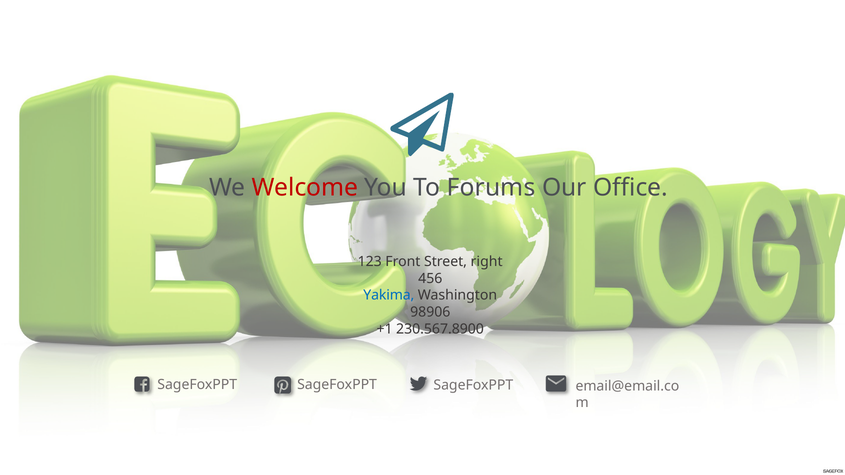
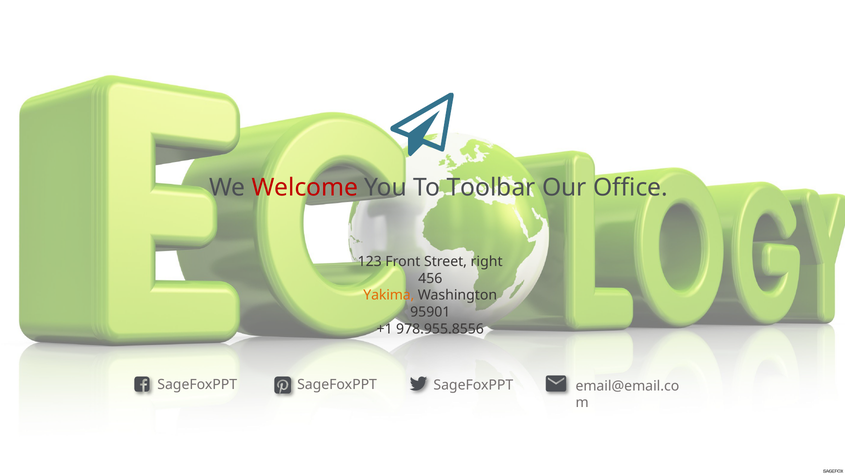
Forums: Forums -> Toolbar (491, 188)
Yakima colour: blue -> orange (389, 295)
98906: 98906 -> 95901 (430, 312)
230.567.8900: 230.567.8900 -> 978.955.8556 (440, 329)
